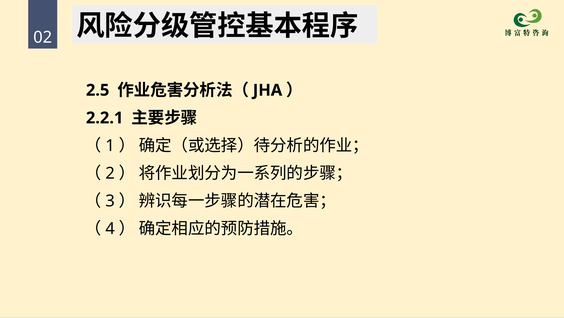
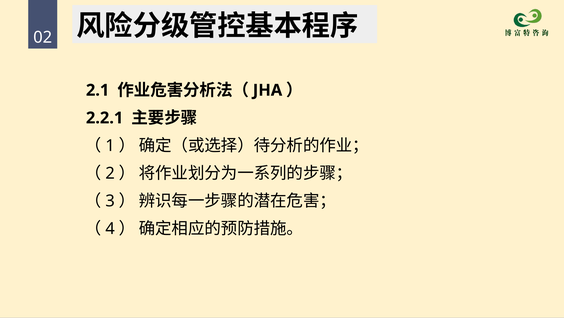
2.5: 2.5 -> 2.1 (98, 90)
